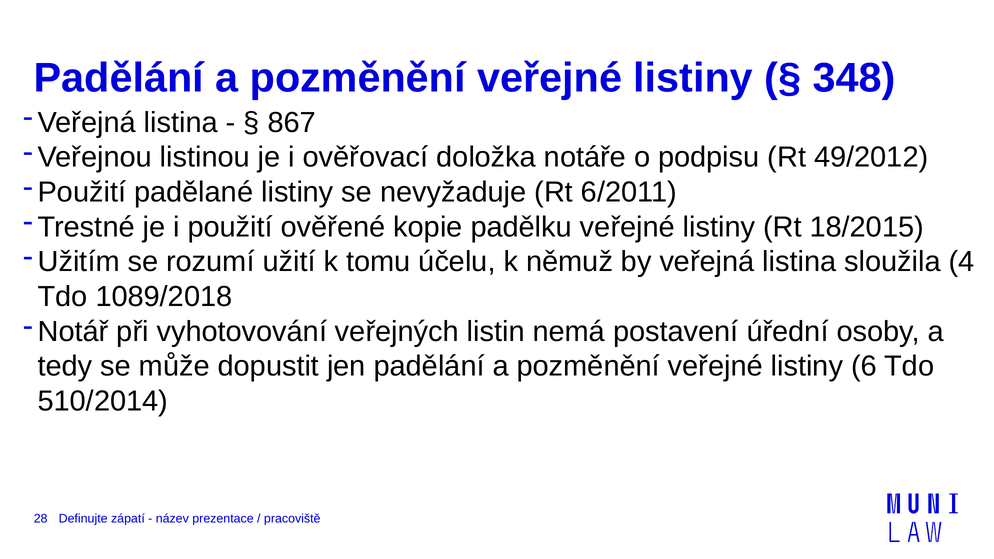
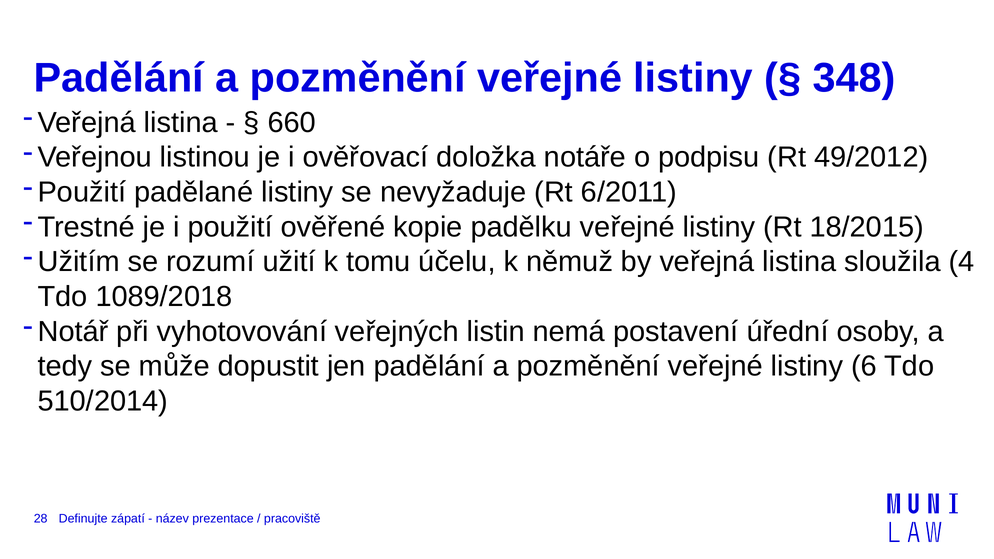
867: 867 -> 660 (292, 123)
